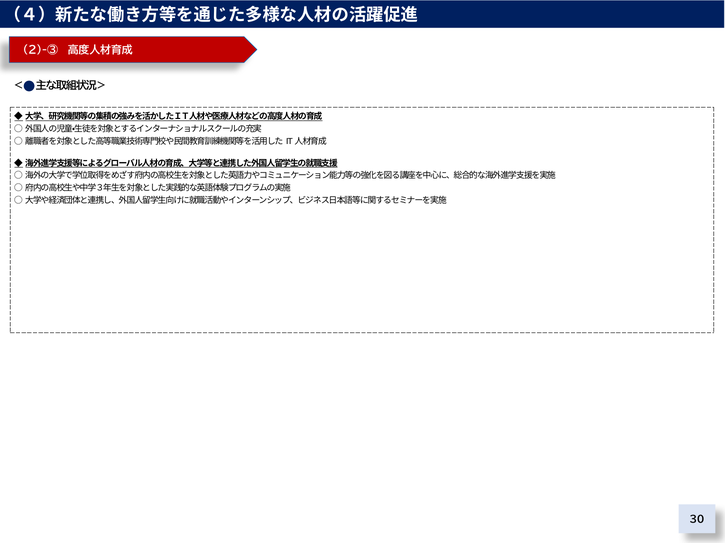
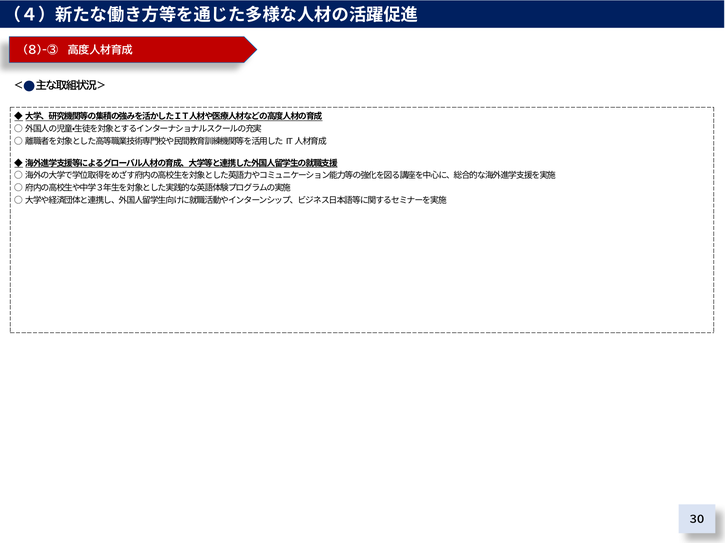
2)-③: 2)-③ -> 8)-③ (40, 50)
